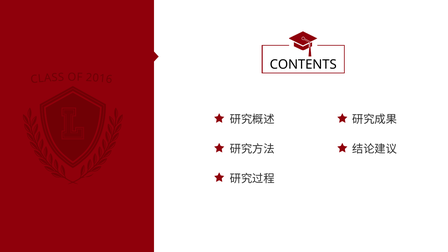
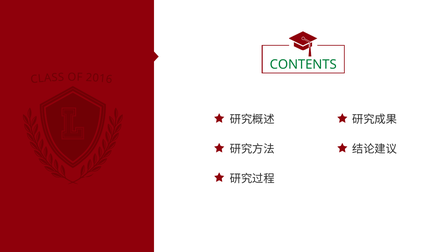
CONTENTS colour: black -> green (303, 65)
